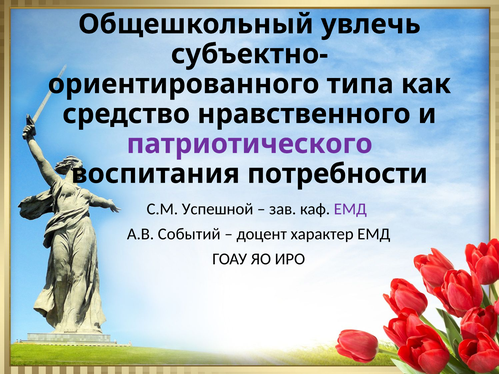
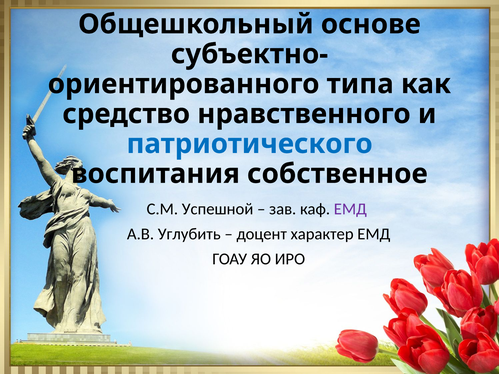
увлечь: увлечь -> основе (371, 24)
патриотического colour: purple -> blue (250, 144)
потребности: потребности -> собственное (337, 174)
Событий: Событий -> Углубить (189, 234)
